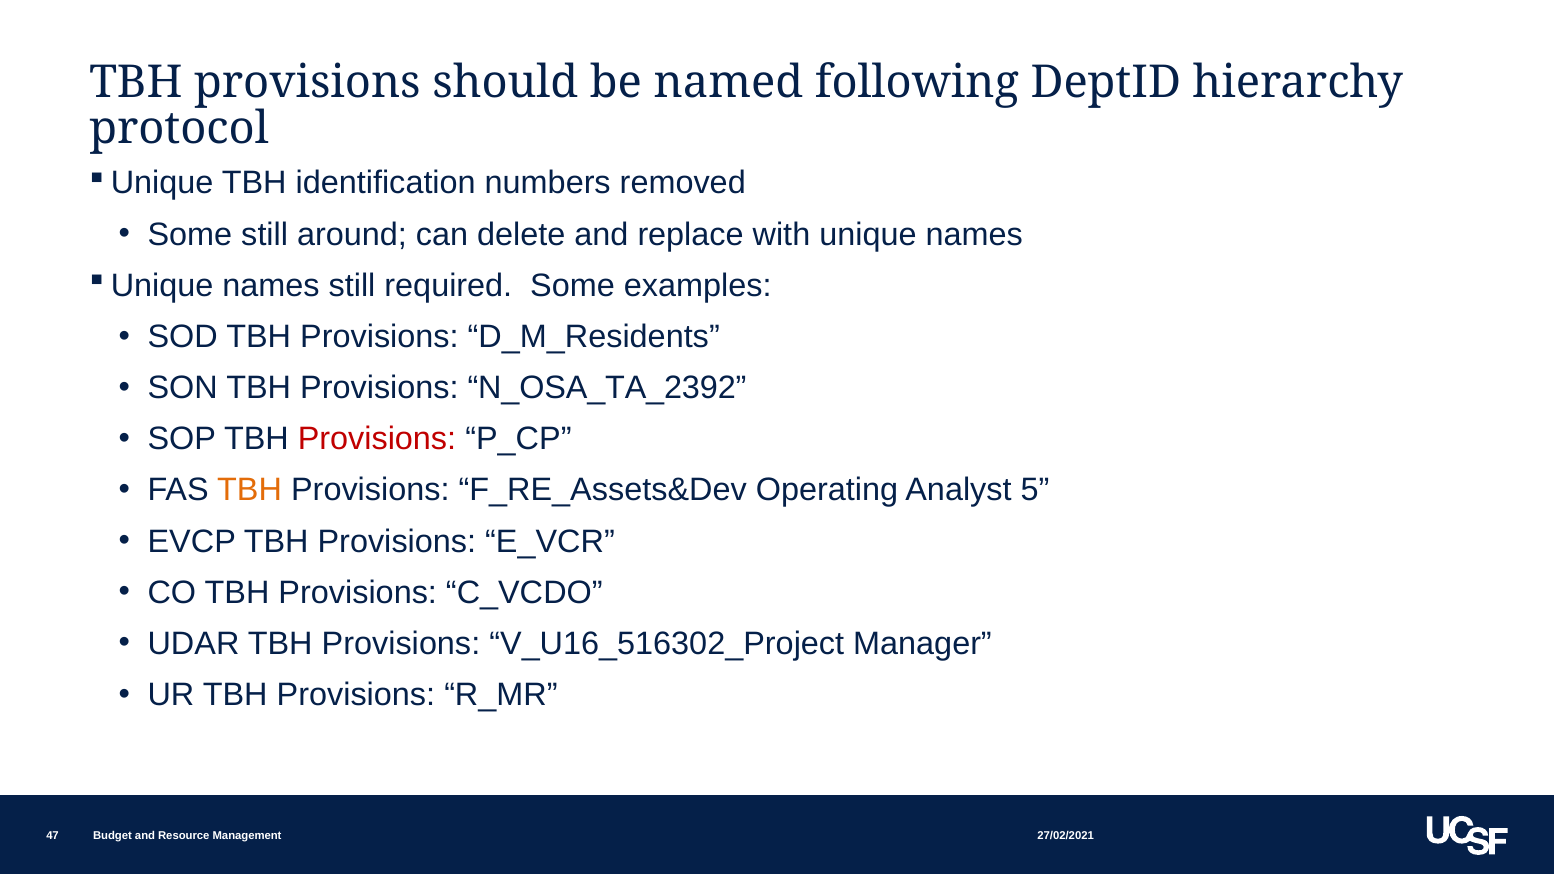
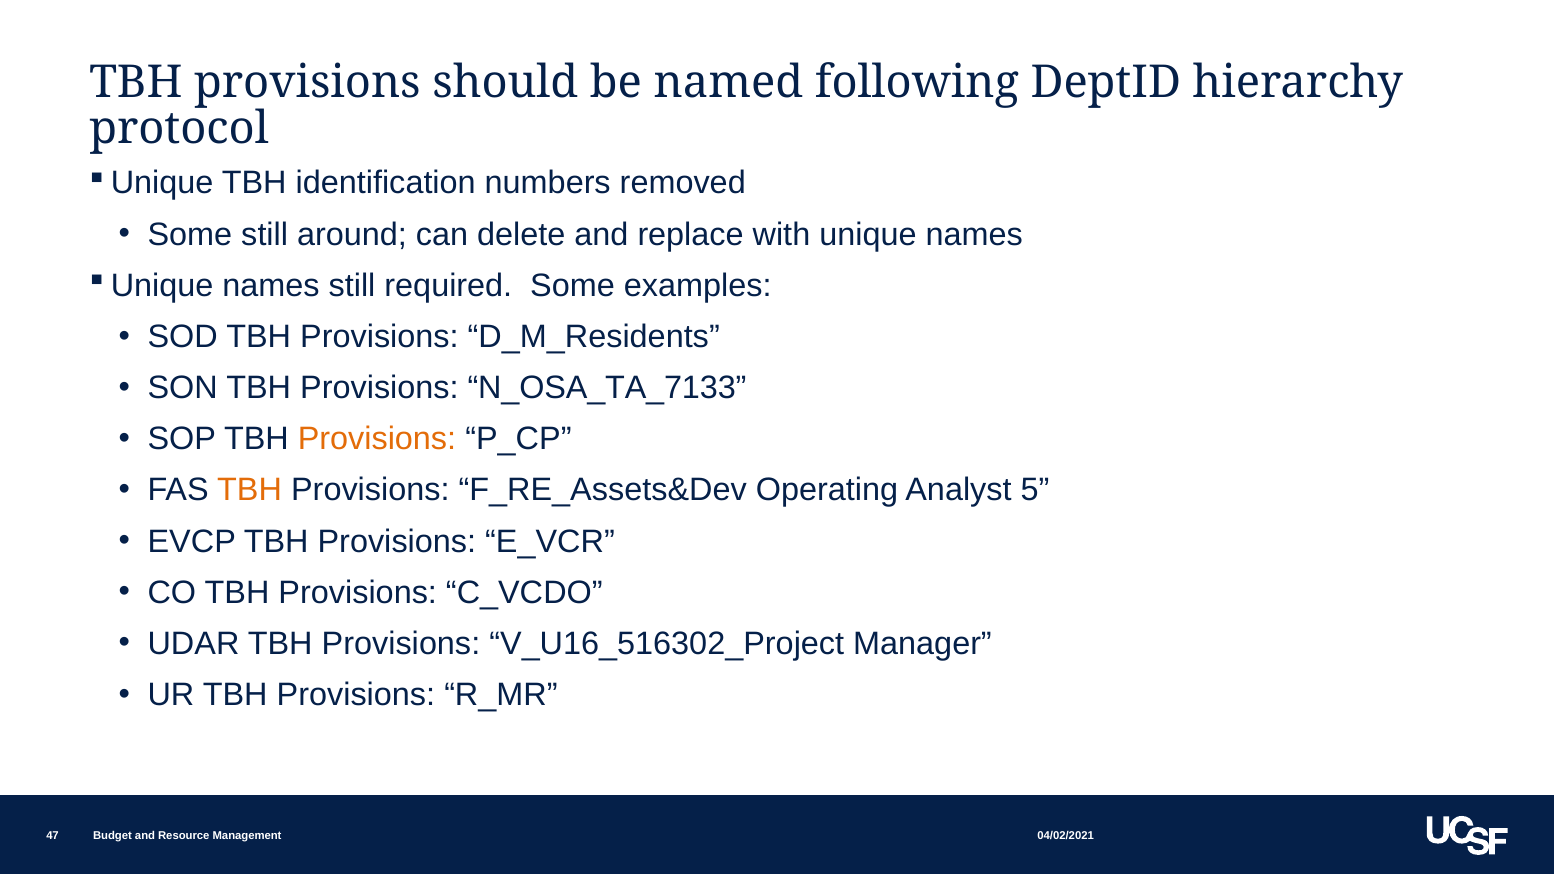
N_OSA_TA_2392: N_OSA_TA_2392 -> N_OSA_TA_7133 (607, 388)
Provisions colour: red -> orange (377, 439)
27/02/2021: 27/02/2021 -> 04/02/2021 (1066, 836)
